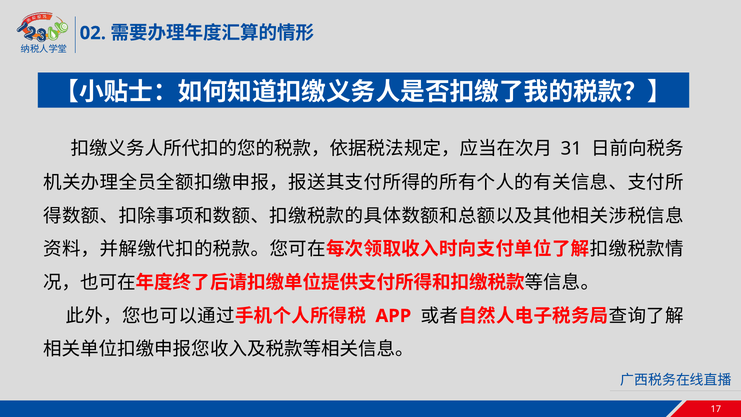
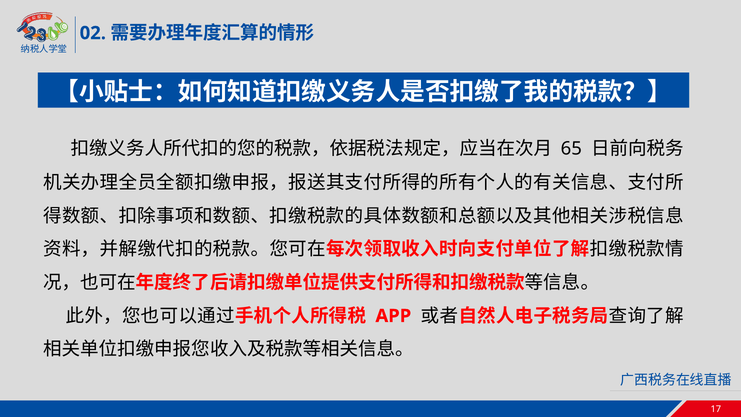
31: 31 -> 65 (571, 148)
